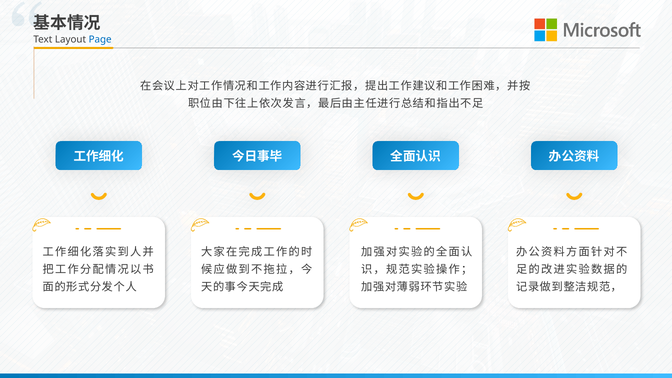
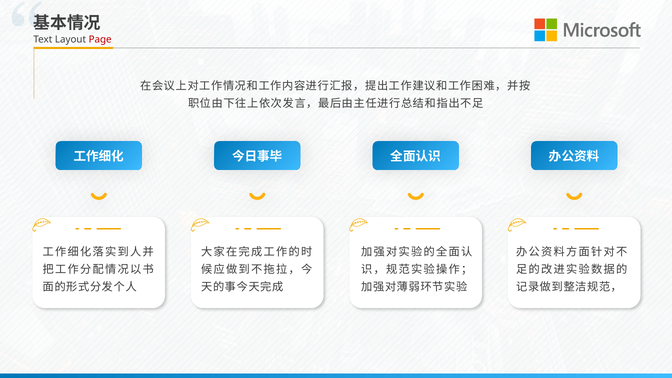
Page colour: blue -> red (100, 39)
